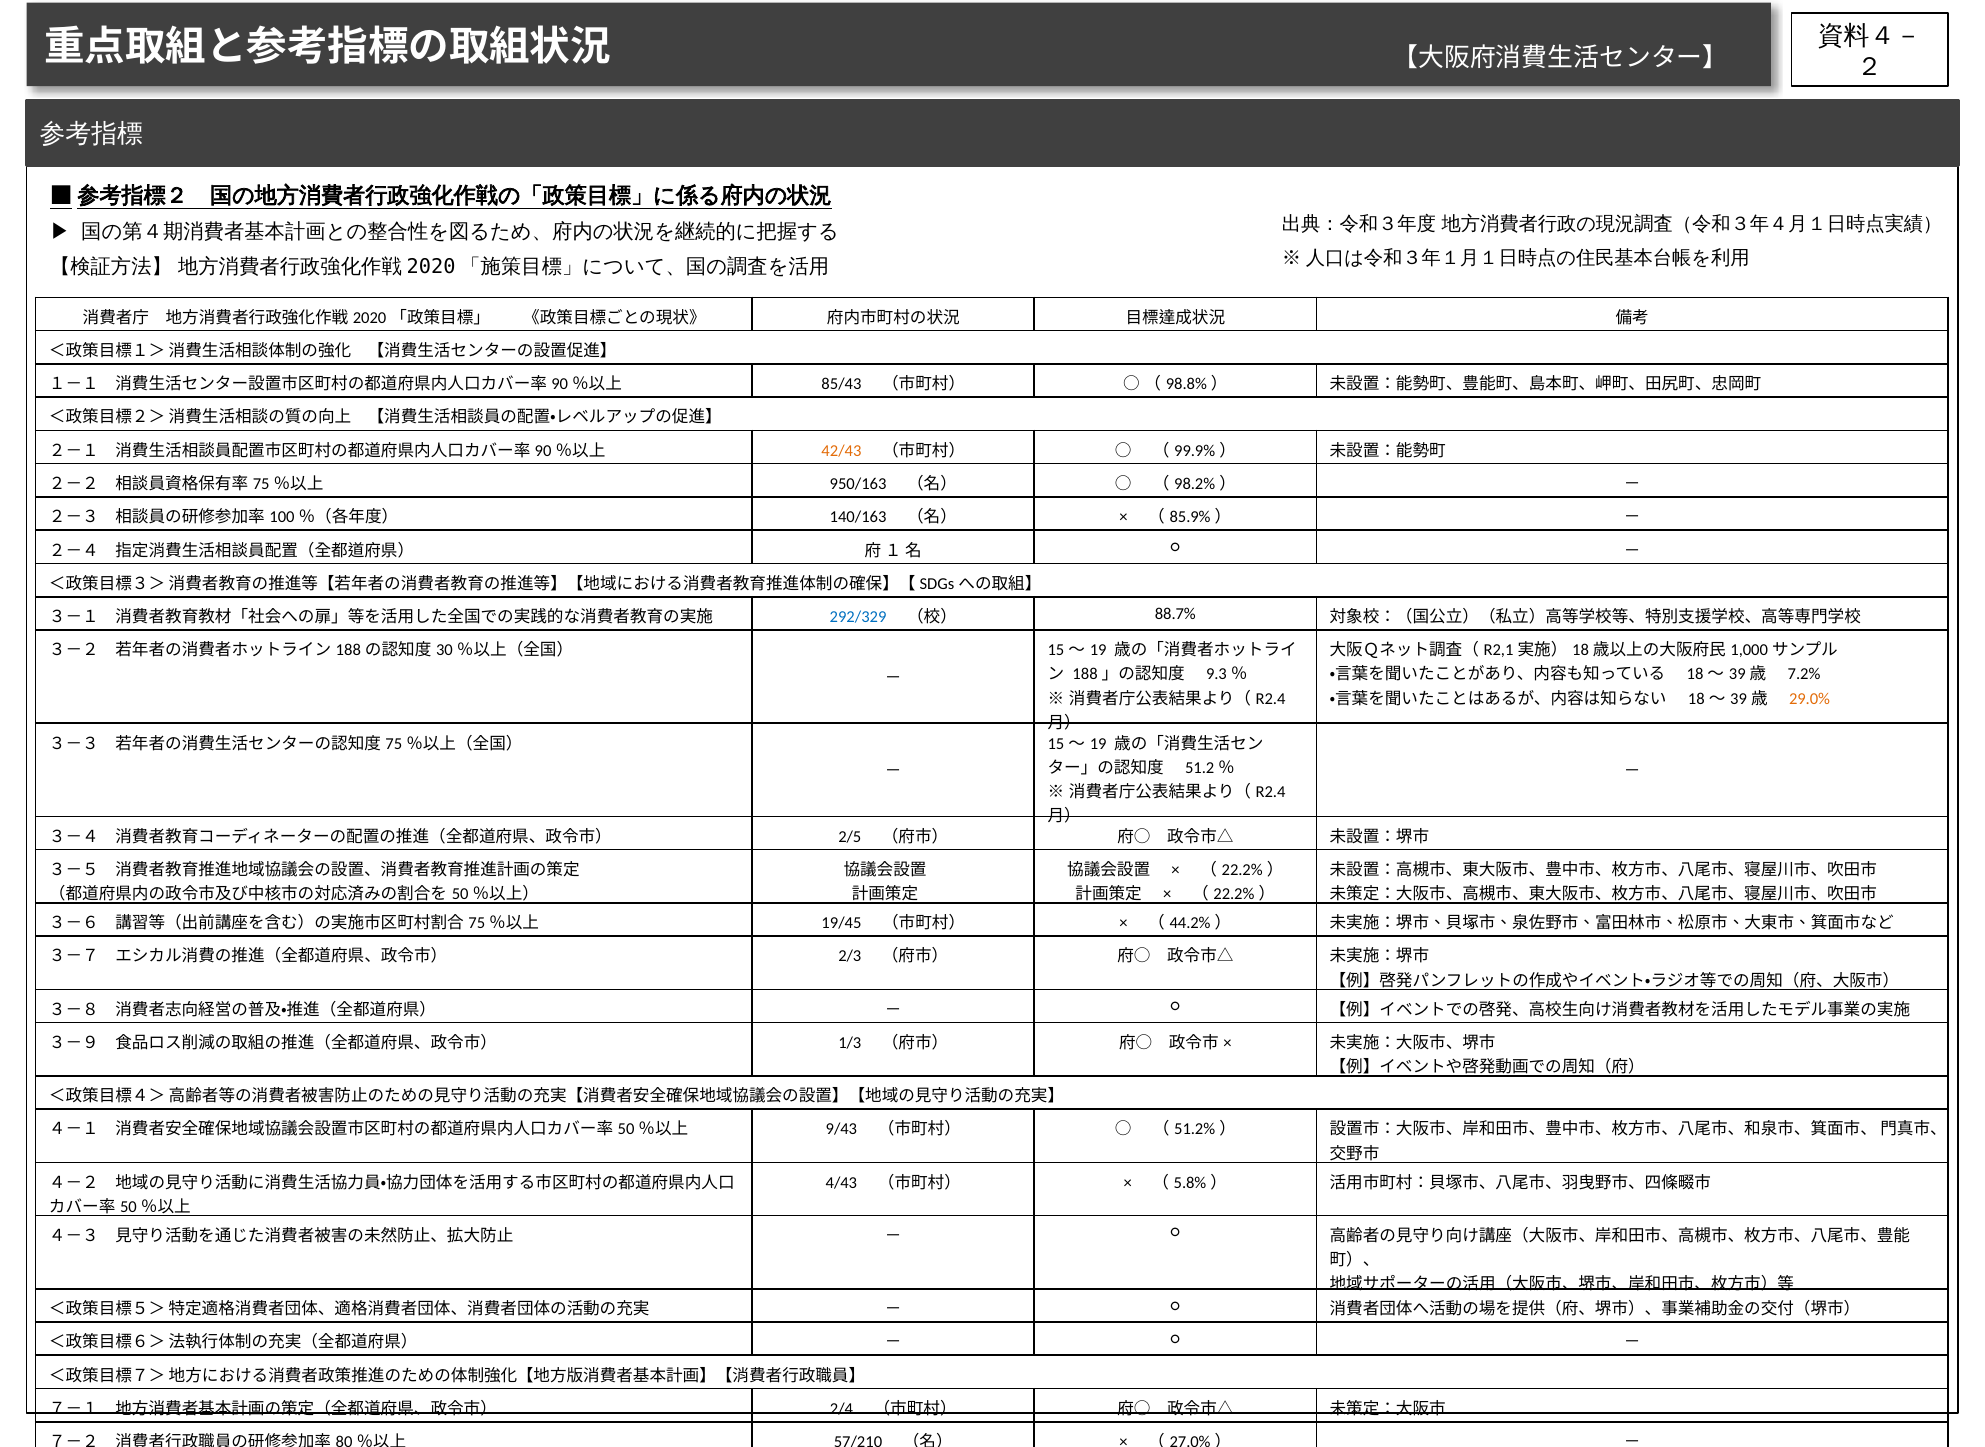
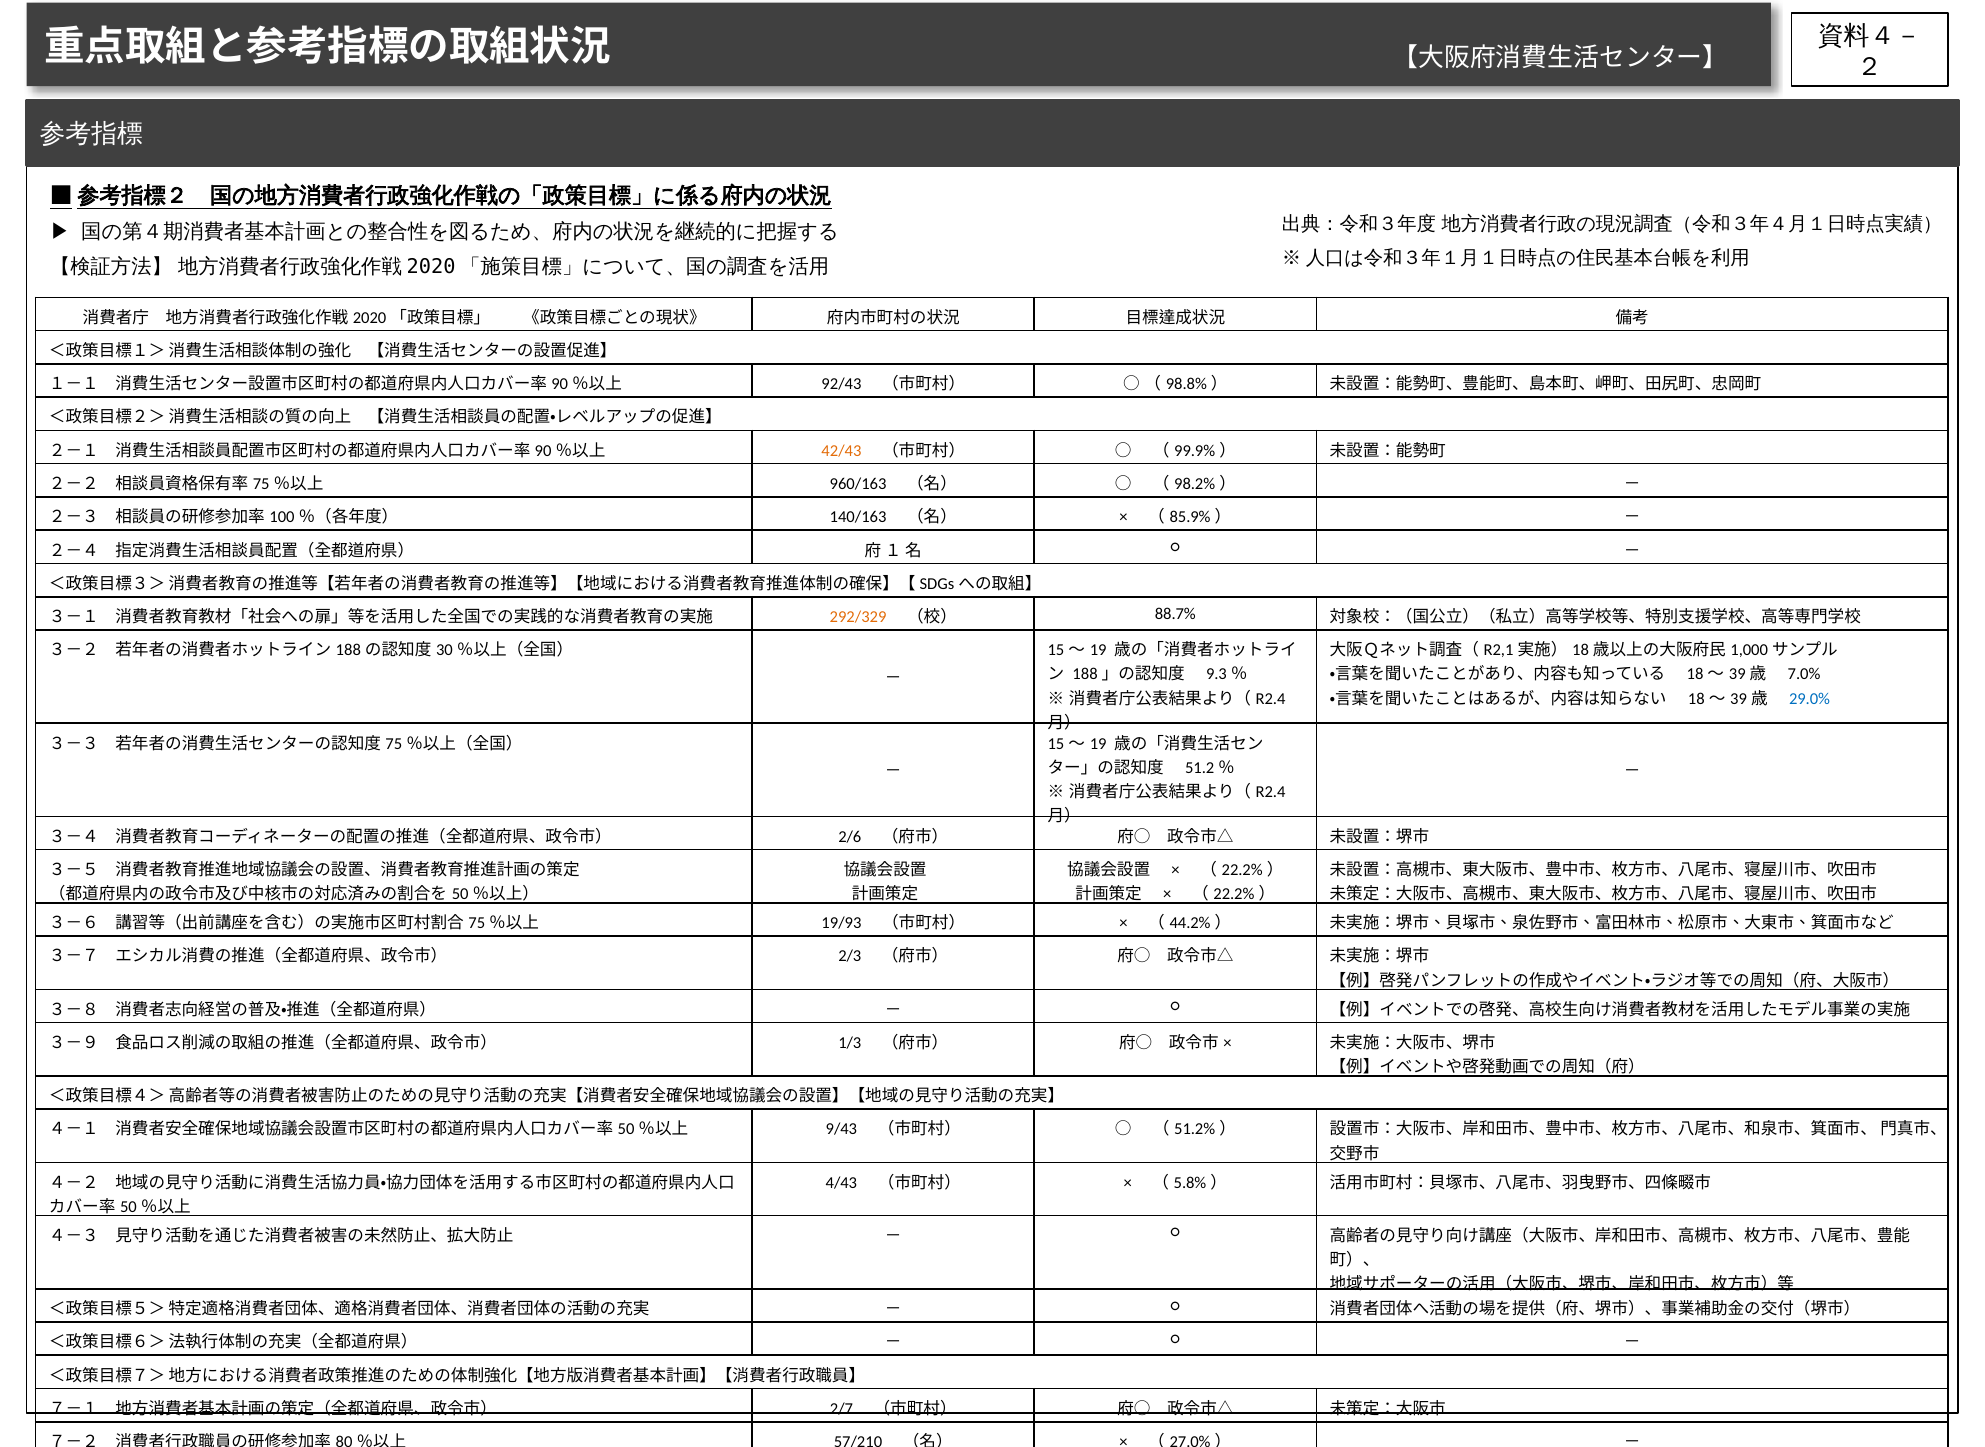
85/43: 85/43 -> 92/43 (841, 384)
950/163: 950/163 -> 960/163 (858, 484)
292/329 colour: blue -> orange (858, 617)
7.2%: 7.2% -> 7.0% (1804, 674)
29.0% colour: orange -> blue (1810, 699)
2/5: 2/5 -> 2/6 (850, 837)
19/45: 19/45 -> 19/93 (841, 923)
2/4: 2/4 -> 2/7 (842, 1409)
